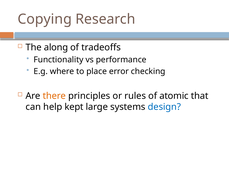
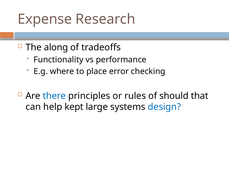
Copying: Copying -> Expense (45, 19)
there colour: orange -> blue (54, 96)
atomic: atomic -> should (174, 96)
